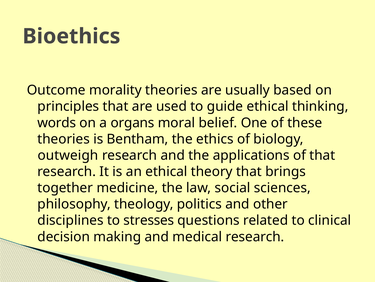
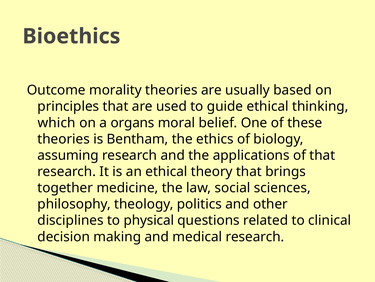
words: words -> which (57, 122)
outweigh: outweigh -> assuming (68, 155)
stresses: stresses -> physical (149, 220)
